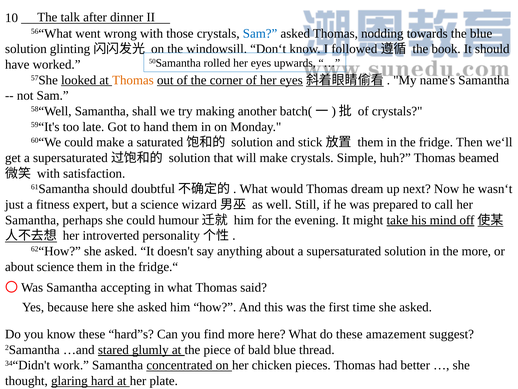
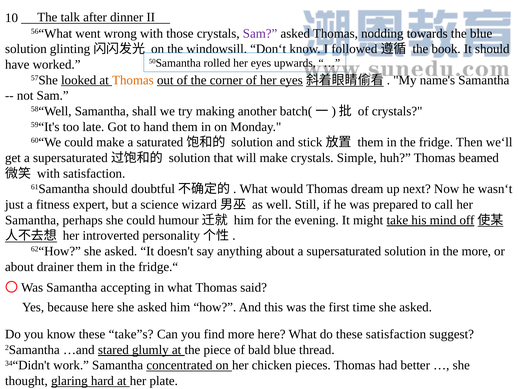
Sam colour: blue -> purple (260, 33)
about science: science -> drainer (55, 266)
hard”s: hard”s -> take”s (131, 334)
these amazement: amazement -> satisfaction (396, 334)
